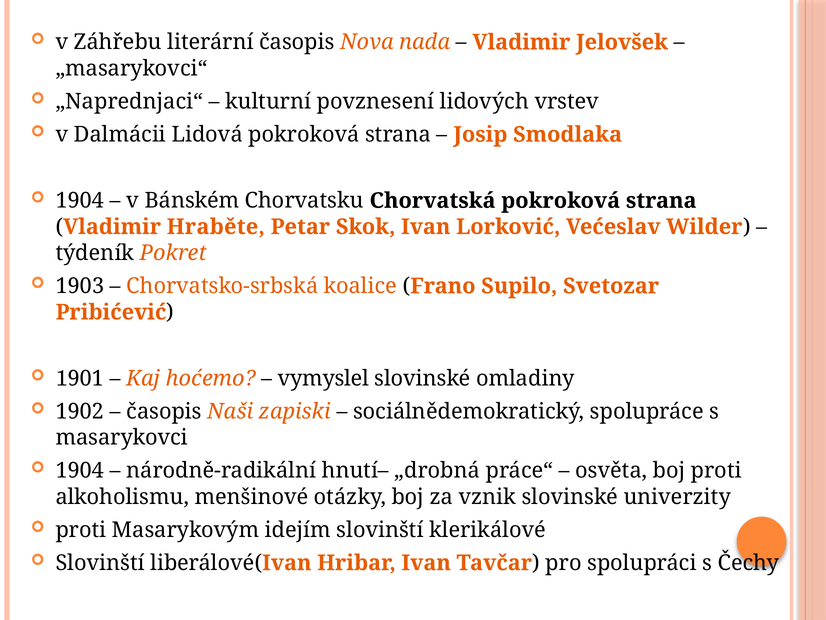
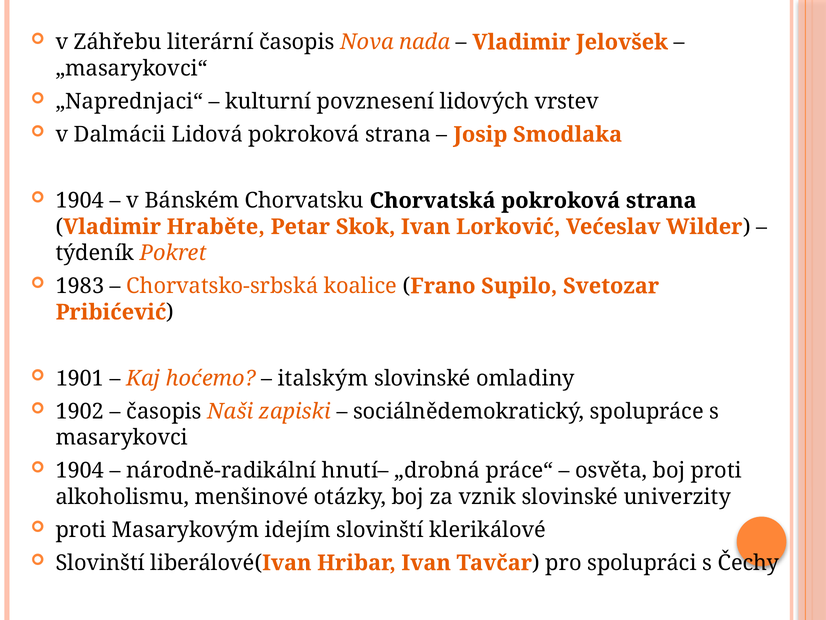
1903: 1903 -> 1983 (80, 286)
vymyslel: vymyslel -> italským (323, 378)
